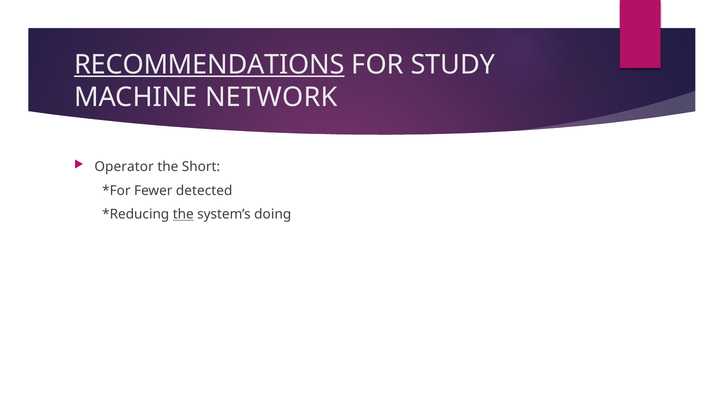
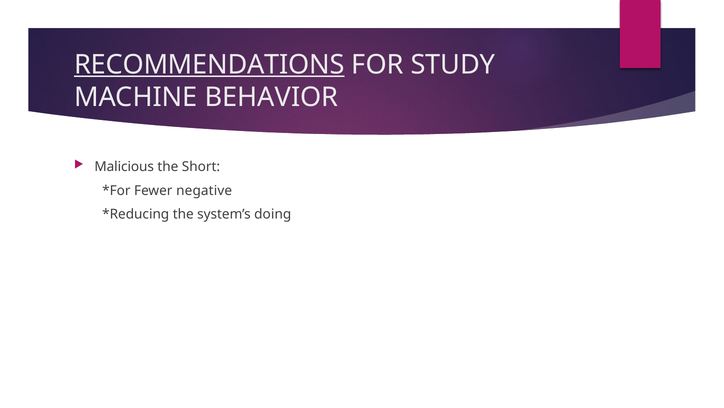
NETWORK: NETWORK -> BEHAVIOR (271, 97)
Operator: Operator -> Malicious (124, 166)
detected: detected -> negative (204, 190)
the underline: present -> none (183, 214)
